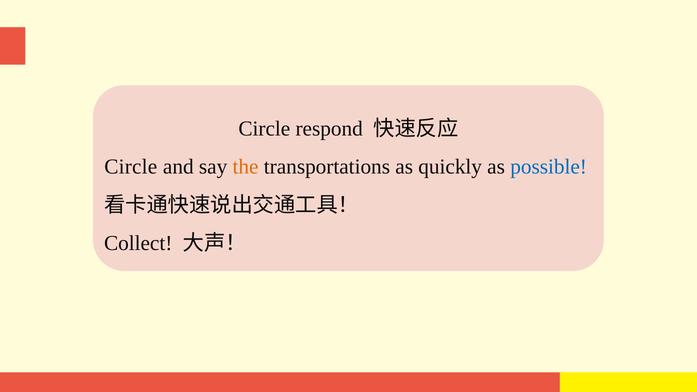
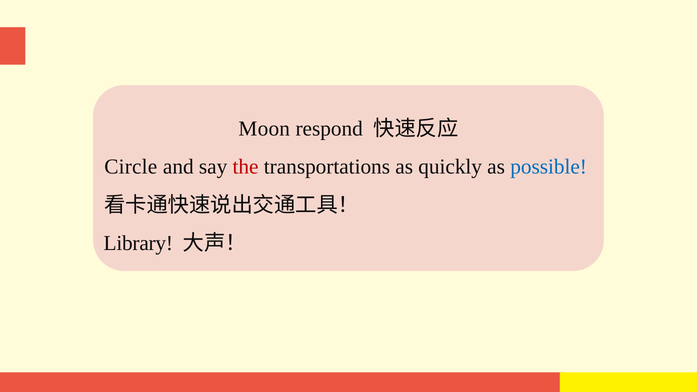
Circle: Circle -> Moon (264, 129)
the colour: orange -> red (246, 167)
Collect: Collect -> Library (138, 243)
